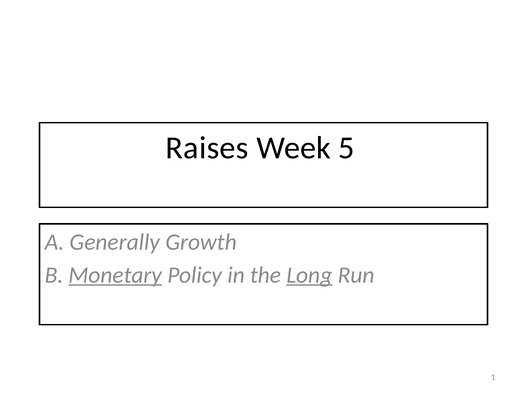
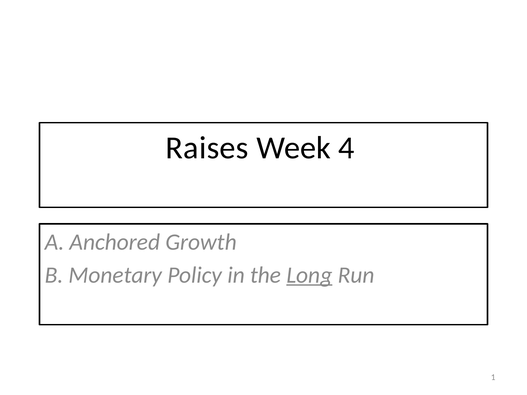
5: 5 -> 4 (346, 148)
Generally: Generally -> Anchored (115, 242)
Monetary underline: present -> none (115, 275)
